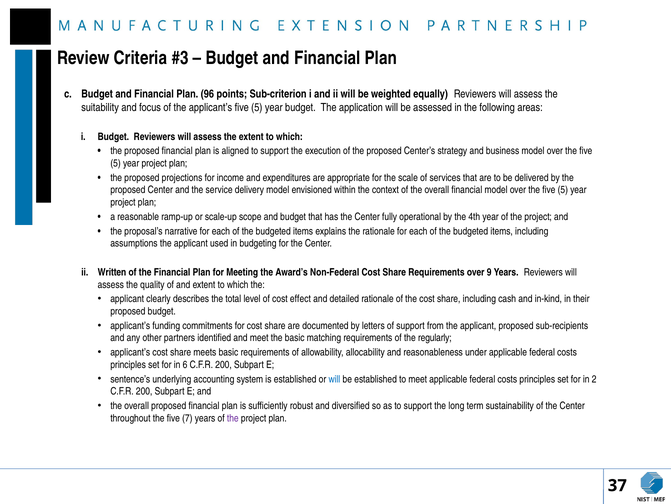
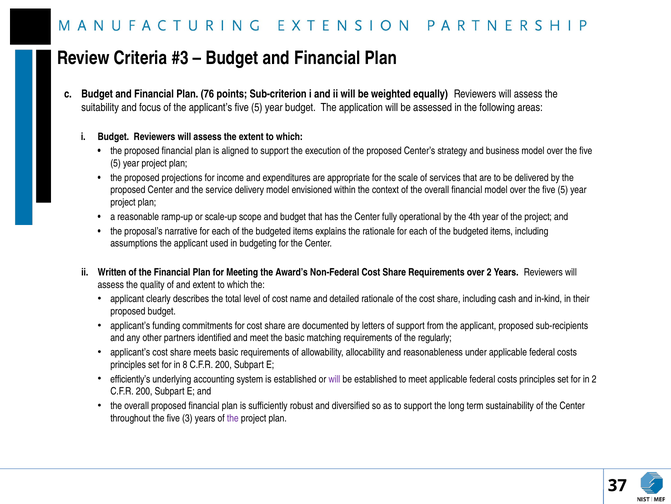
96: 96 -> 76 (207, 94)
over 9: 9 -> 2 (489, 272)
effect: effect -> name (300, 299)
6: 6 -> 8 (185, 364)
sentence’s: sentence’s -> efficiently’s (130, 379)
will colour: blue -> purple (334, 379)
7: 7 -> 3 (187, 418)
